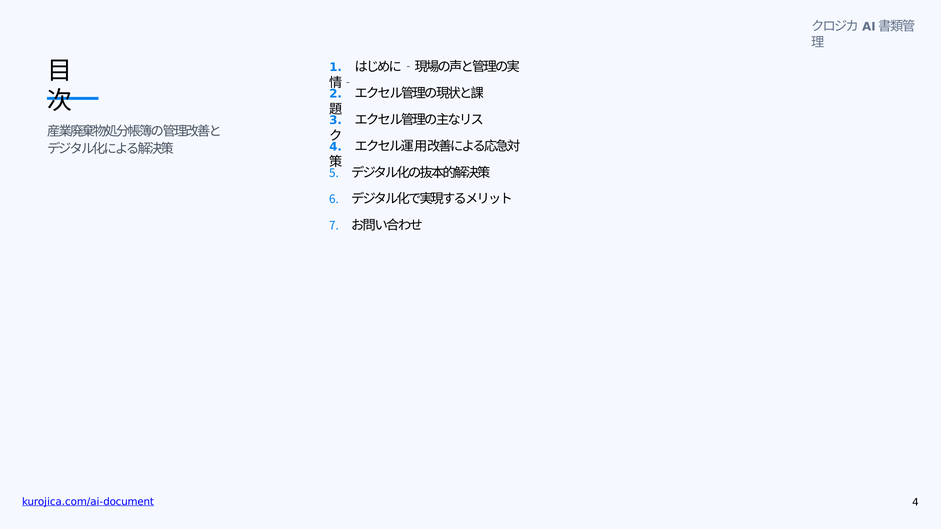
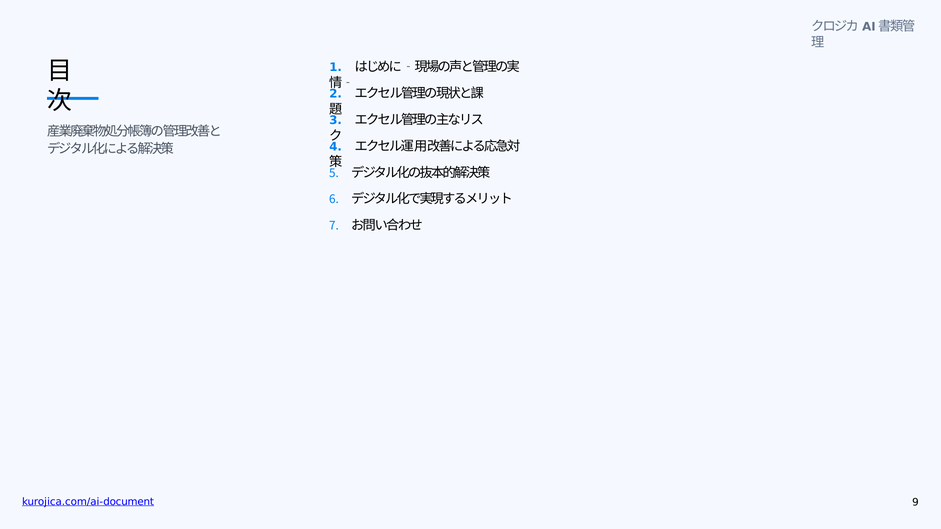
kurojica.com/ai-document 4: 4 -> 9 (915, 502)
